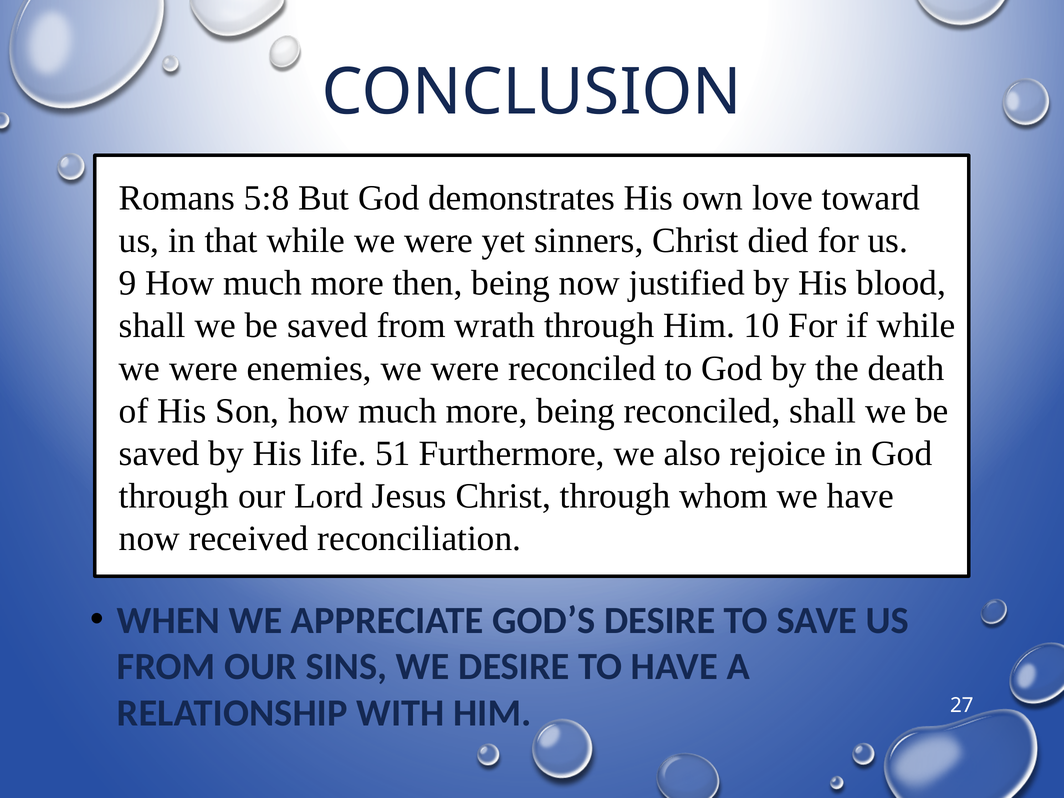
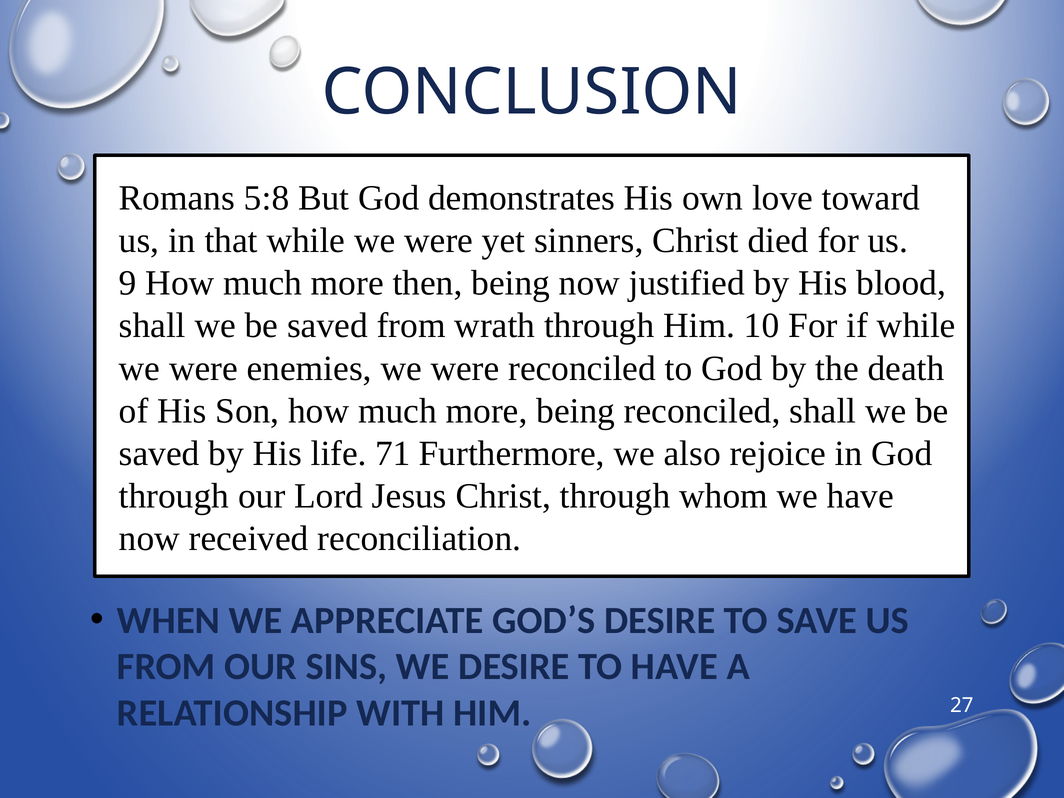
51: 51 -> 71 (393, 453)
